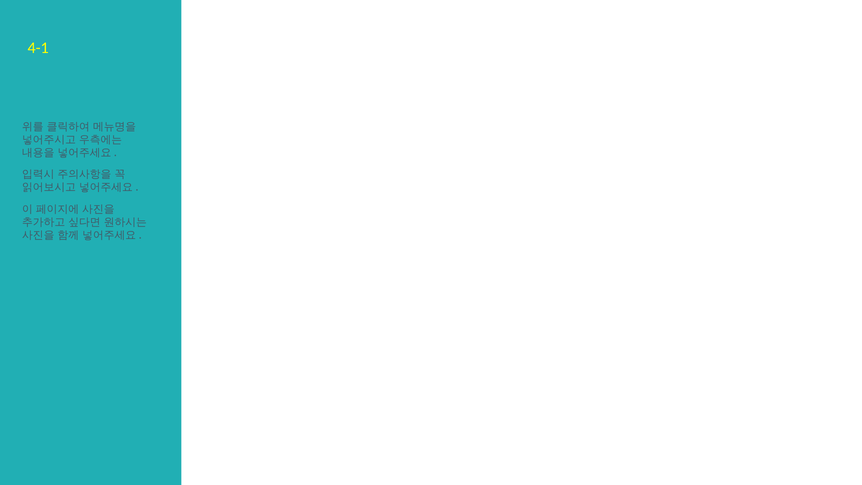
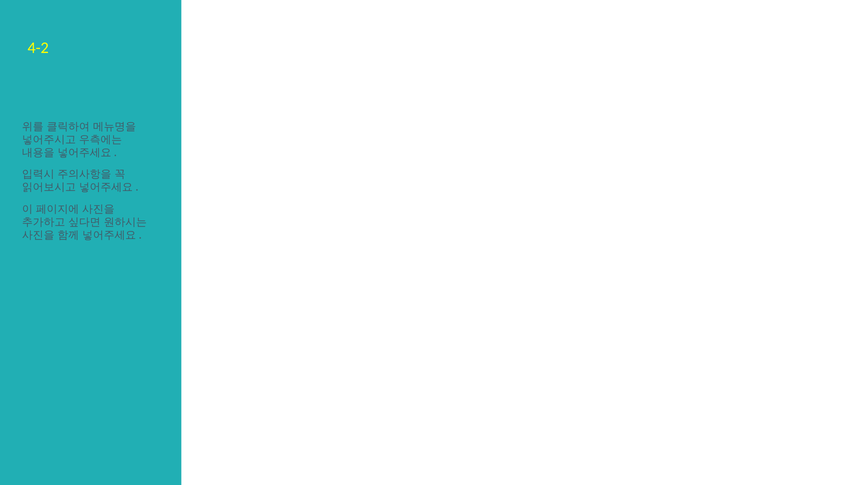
4-1: 4-1 -> 4-2 (38, 48)
